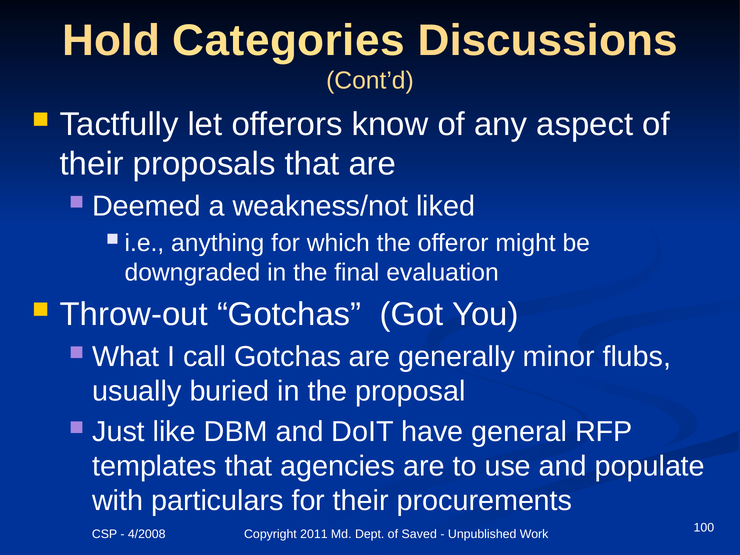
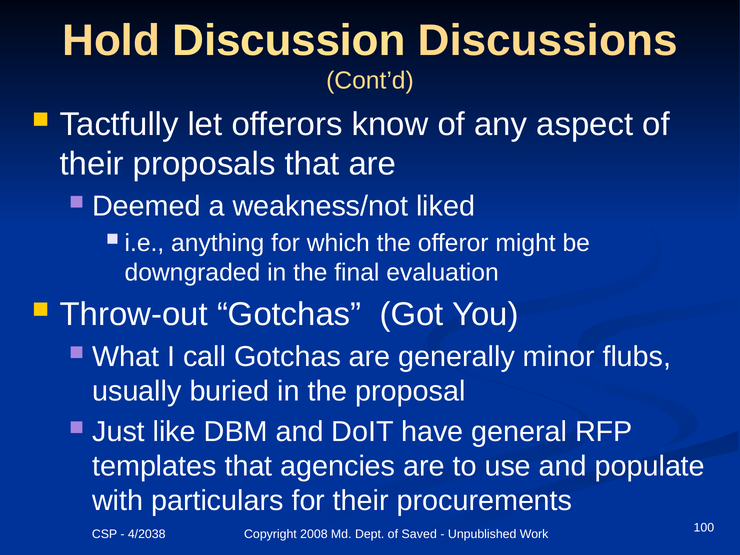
Categories: Categories -> Discussion (289, 41)
4/2008: 4/2008 -> 4/2038 (147, 534)
2011: 2011 -> 2008 (314, 534)
